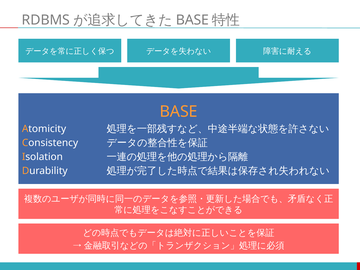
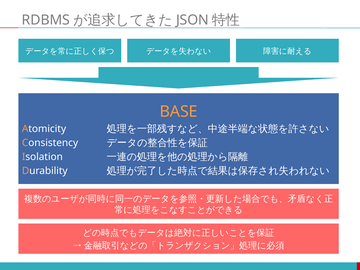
BASE: BASE -> JSON (192, 20)
